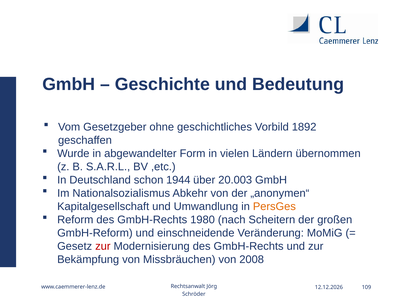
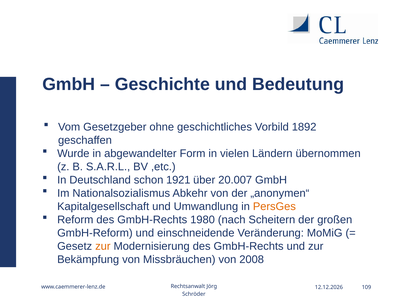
1944: 1944 -> 1921 (178, 180)
20.003: 20.003 -> 20.007 (235, 180)
zur colour: red -> orange (103, 246)
